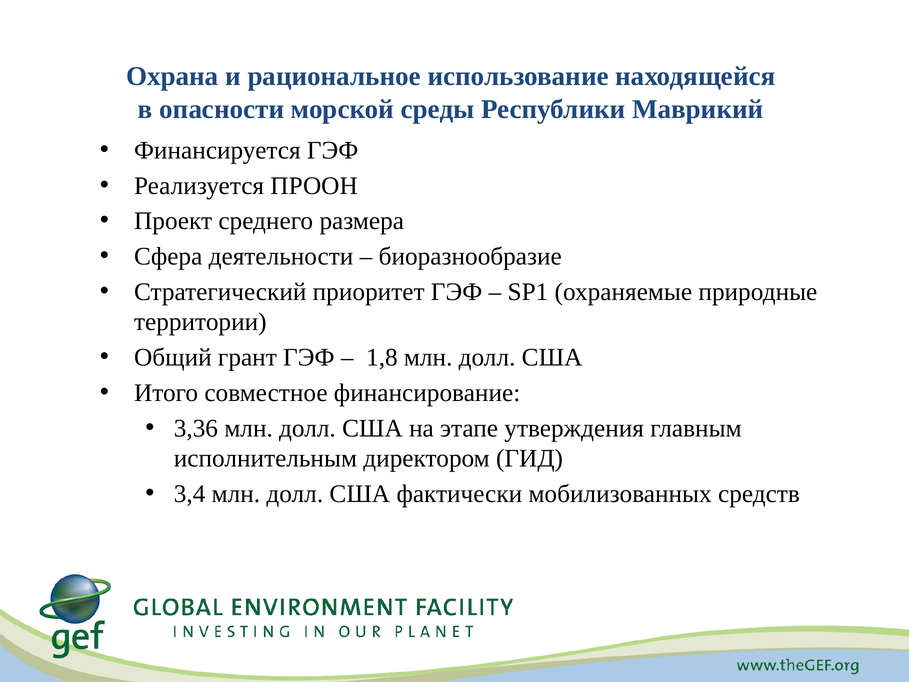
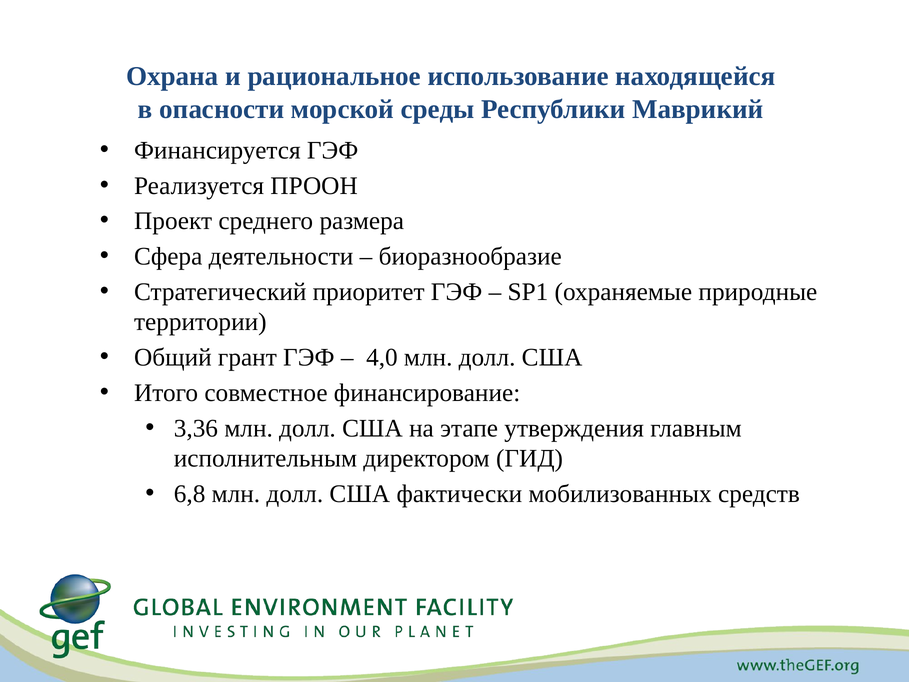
1,8: 1,8 -> 4,0 (382, 357)
3,4: 3,4 -> 6,8 (190, 494)
